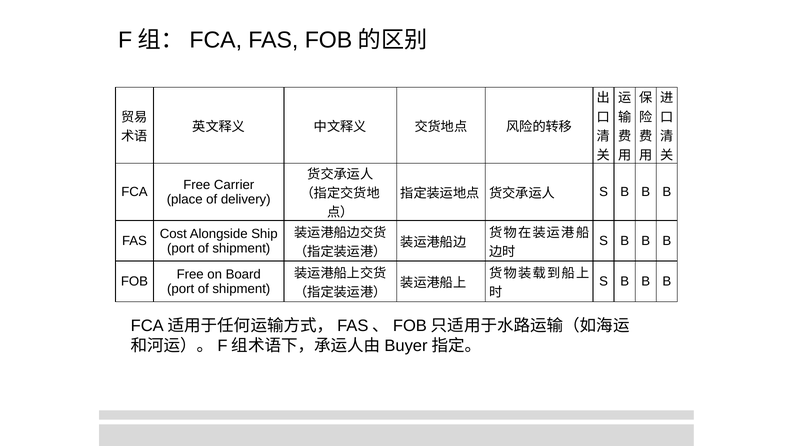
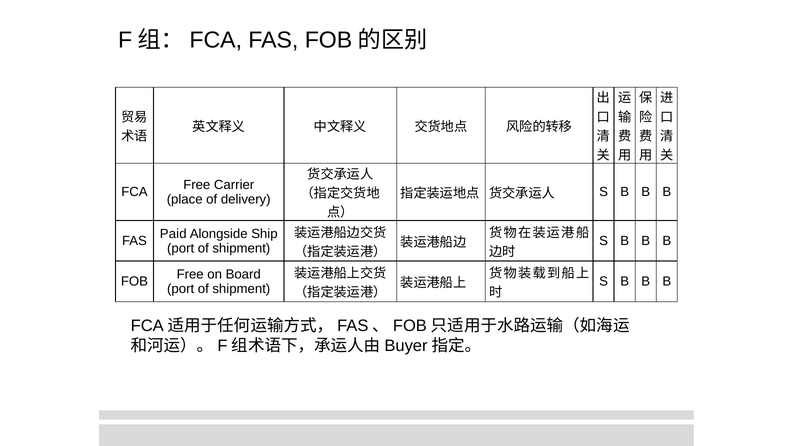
Cost: Cost -> Paid (173, 234)
